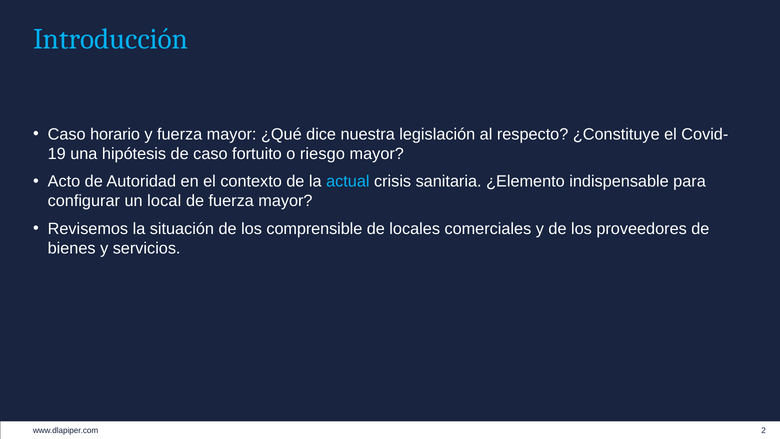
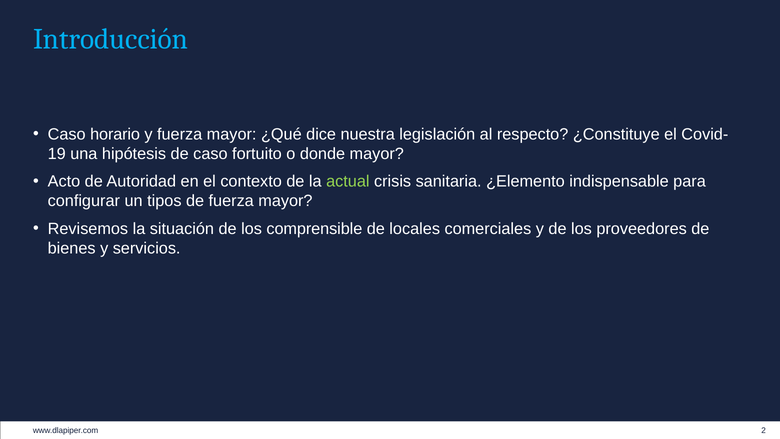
riesgo: riesgo -> donde (322, 154)
actual colour: light blue -> light green (348, 181)
local: local -> tipos (164, 201)
